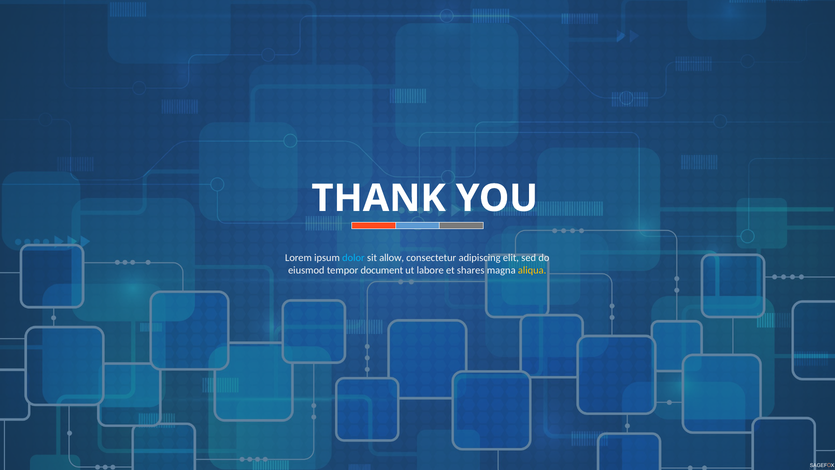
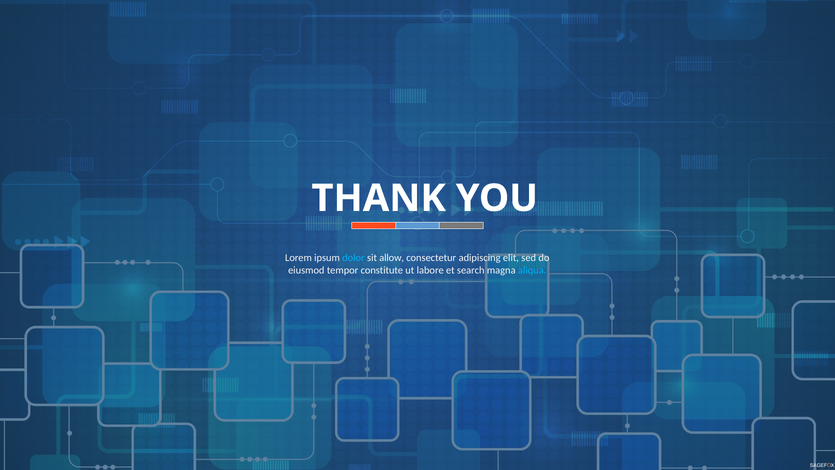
document: document -> constitute (382, 270)
shares: shares -> search (471, 270)
aliqua colour: yellow -> light blue (532, 270)
